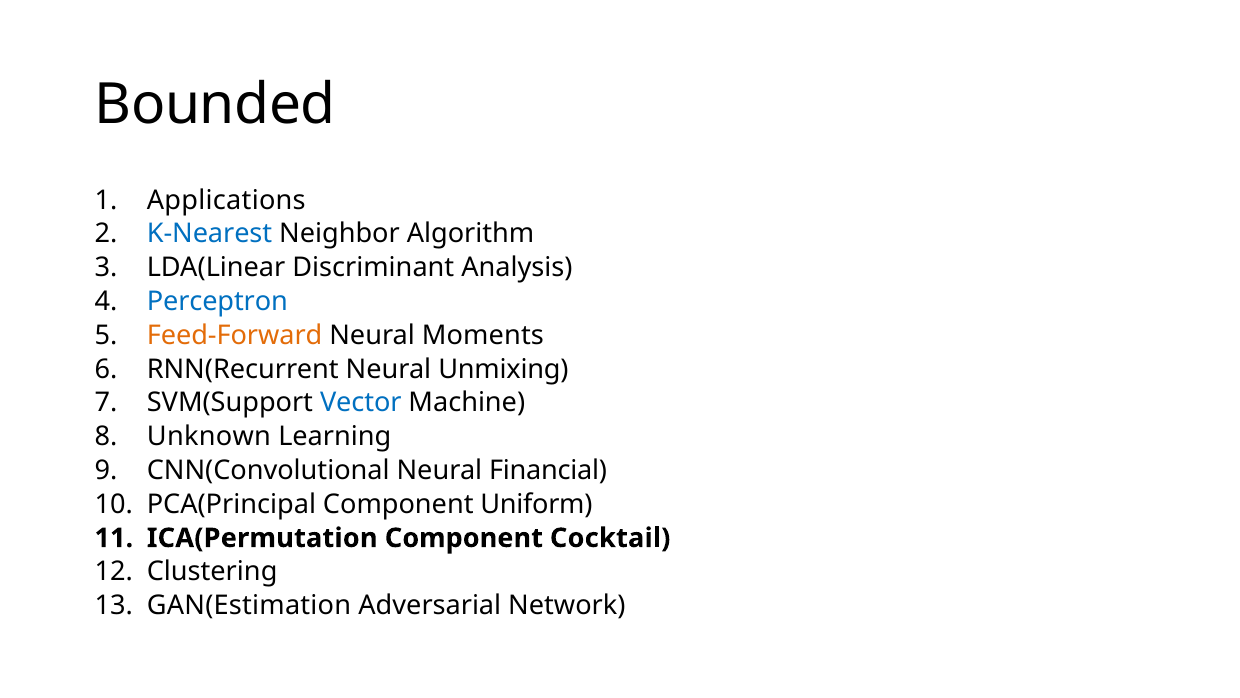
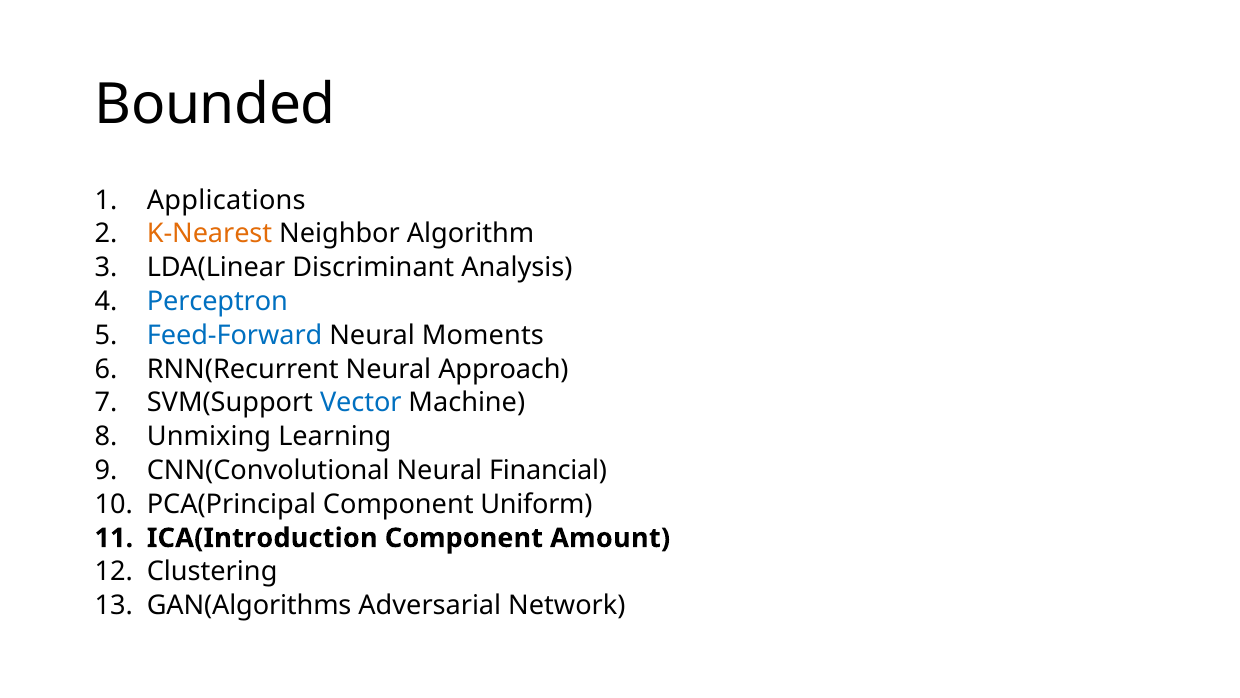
K-Nearest colour: blue -> orange (210, 234)
Feed-Forward colour: orange -> blue (235, 335)
Unmixing: Unmixing -> Approach (503, 369)
Unknown: Unknown -> Unmixing (209, 436)
ICA(Permutation: ICA(Permutation -> ICA(Introduction (262, 538)
Cocktail: Cocktail -> Amount (610, 538)
GAN(Estimation: GAN(Estimation -> GAN(Algorithms (249, 605)
